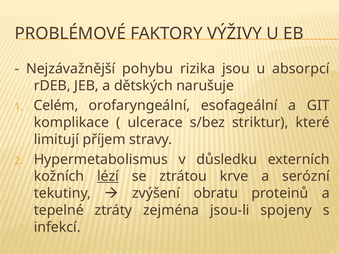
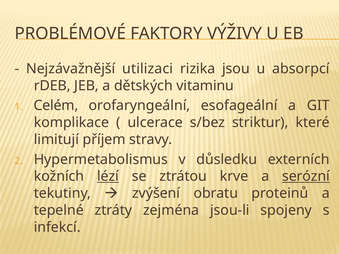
pohybu: pohybu -> utilizaci (148, 69)
narušuje: narušuje -> vitaminu (205, 86)
serózní underline: none -> present (306, 177)
